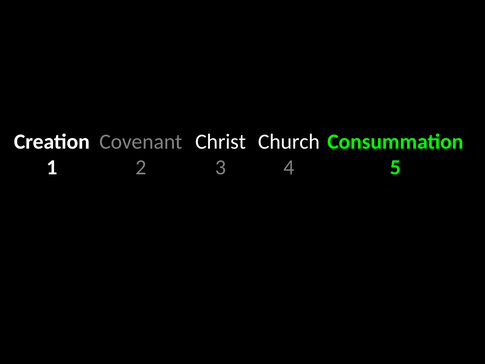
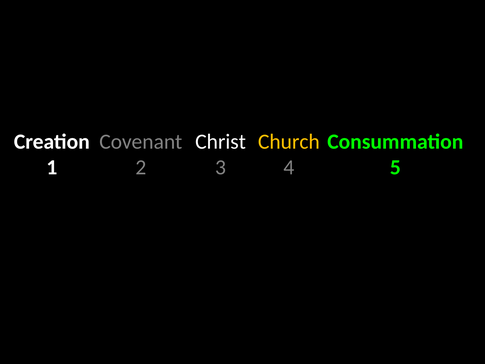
Church colour: white -> yellow (289, 142)
